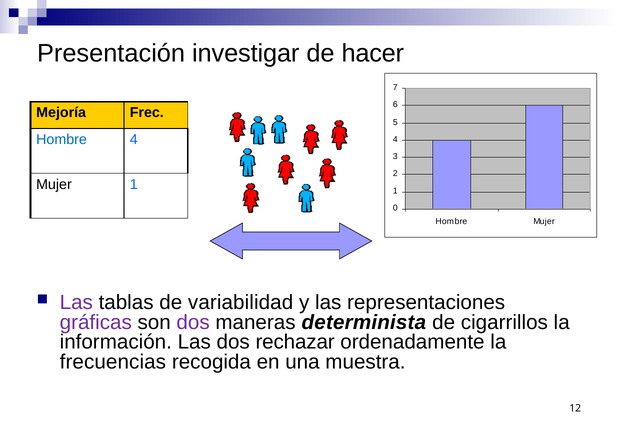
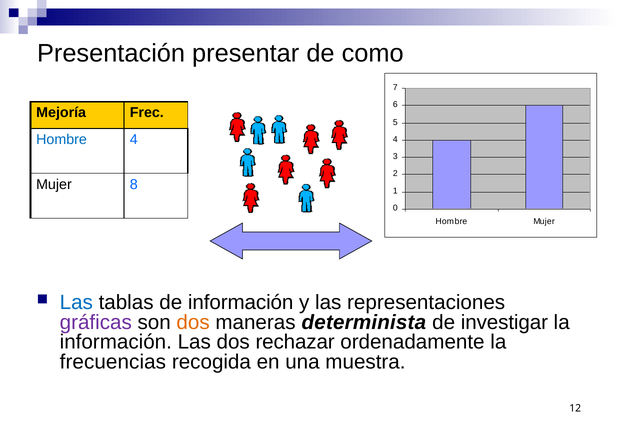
investigar: investigar -> presentar (246, 53)
hacer: hacer -> como (373, 53)
Mujer 1: 1 -> 8 (134, 184)
Las colour: purple -> blue (76, 302)
de variabilidad: variabilidad -> información (241, 302)
dos colour: purple -> orange (193, 322)
cigarrillos: cigarrillos -> investigar (504, 322)
